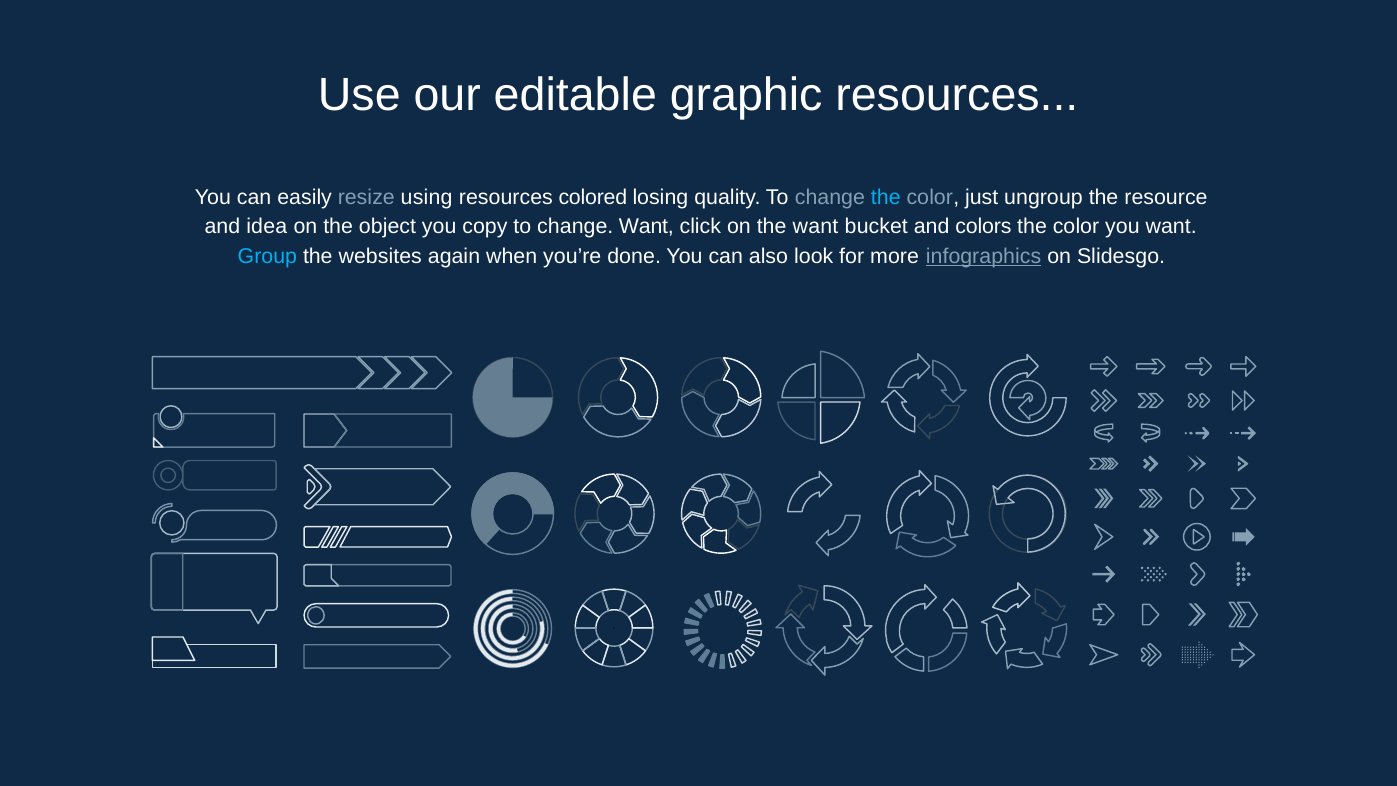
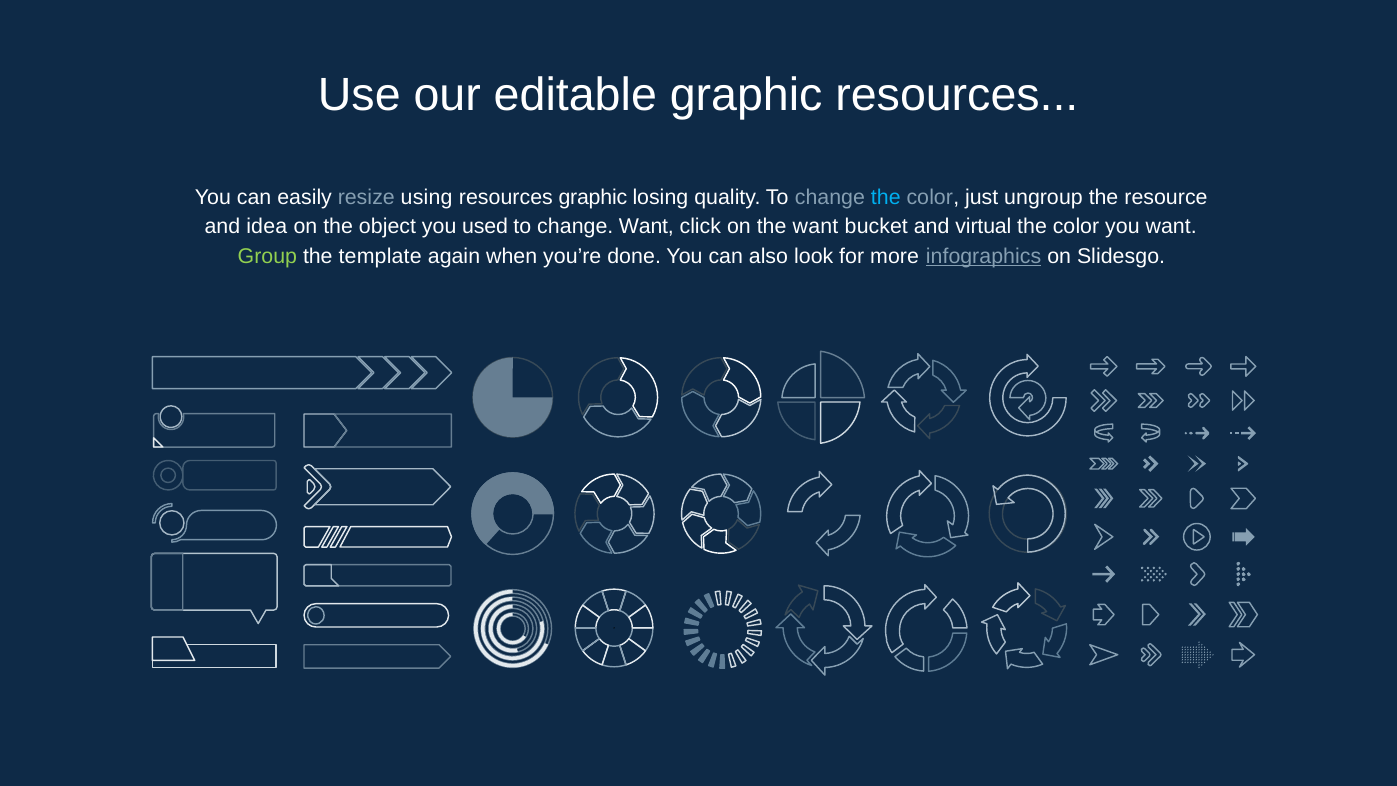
resources colored: colored -> graphic (593, 197)
copy: copy -> used (485, 227)
colors: colors -> virtual (983, 227)
Group colour: light blue -> light green (267, 256)
websites: websites -> template (380, 256)
